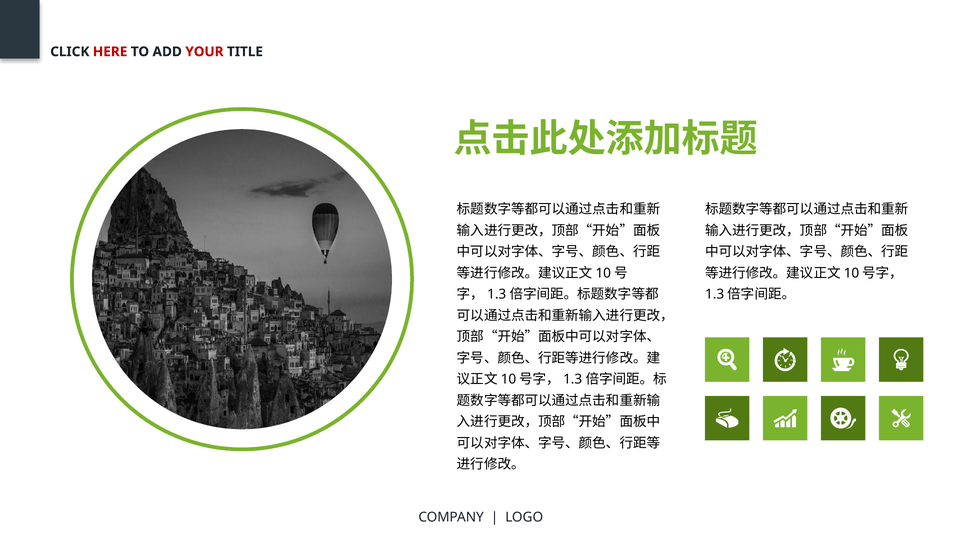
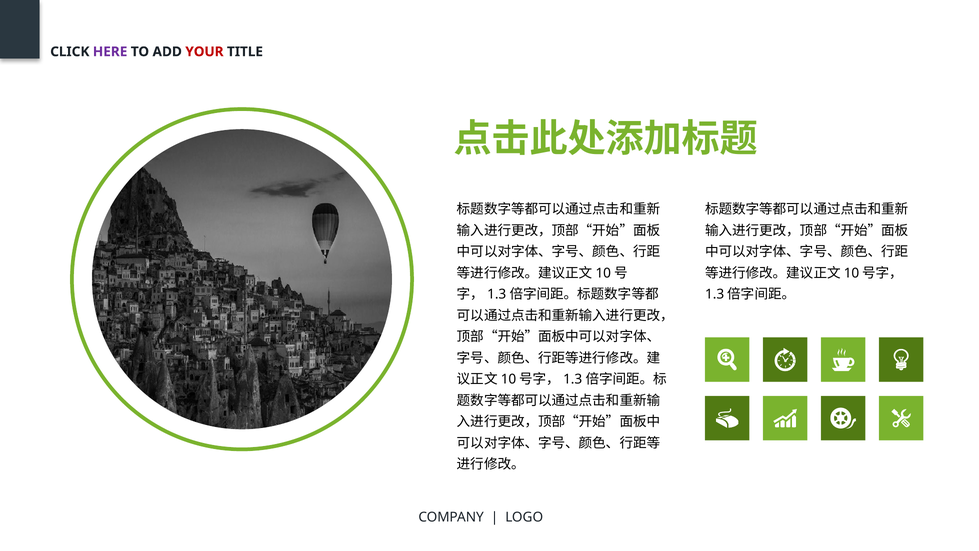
HERE colour: red -> purple (110, 52)
